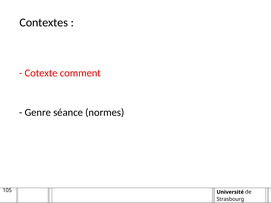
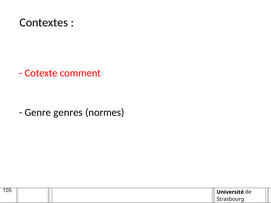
séance: séance -> genres (68, 113)
